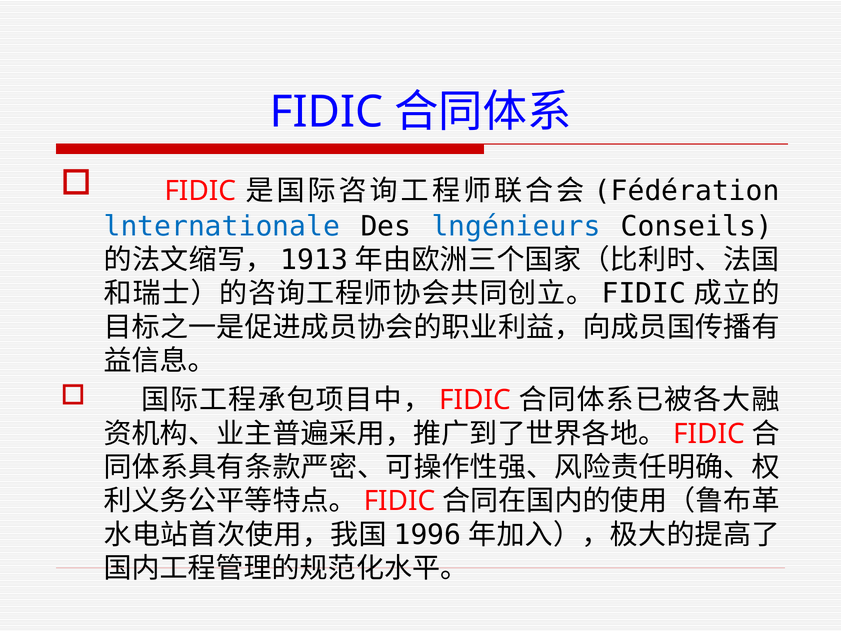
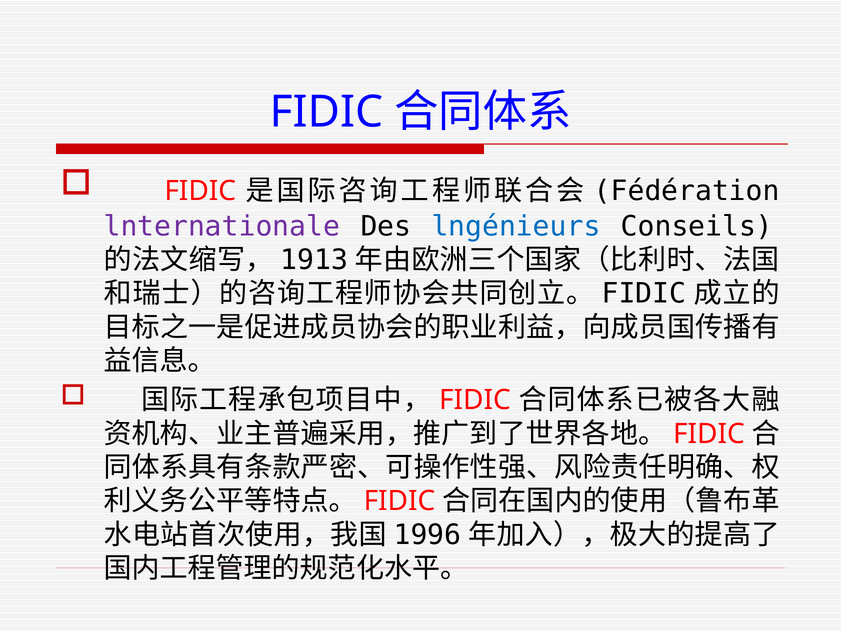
lnternationale colour: blue -> purple (222, 226)
